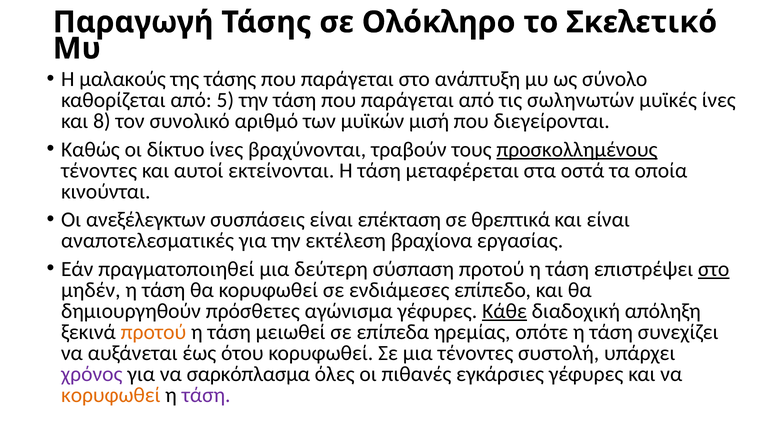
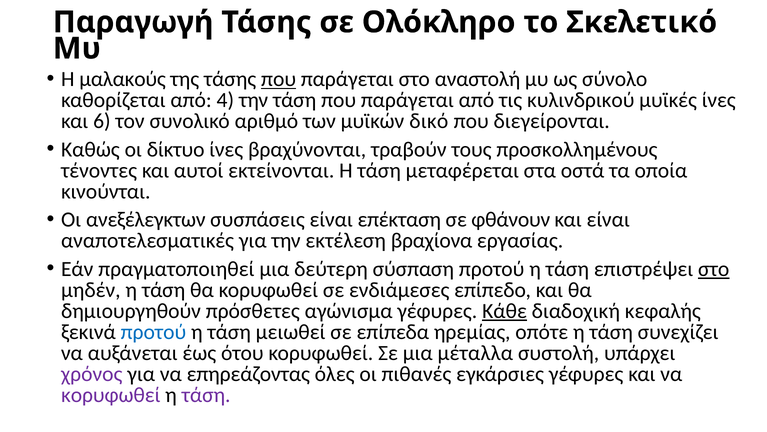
που underline: none -> present (279, 79)
ανάπτυξη: ανάπτυξη -> αναστολή (478, 79)
5: 5 -> 4 (225, 100)
σωληνωτών: σωληνωτών -> κυλινδρικού (581, 100)
8: 8 -> 6 (102, 121)
μισή: μισή -> δικό (429, 121)
προσκολλημένους underline: present -> none (577, 149)
θρεπτικά: θρεπτικά -> φθάνουν (511, 219)
απόληξη: απόληξη -> κεφαλής (663, 311)
προτού colour: orange -> blue (153, 332)
μια τένοντες: τένοντες -> μέταλλα (475, 353)
σαρκόπλασμα: σαρκόπλασμα -> επηρεάζοντας (248, 374)
κορυφωθεί colour: orange -> purple (111, 395)
